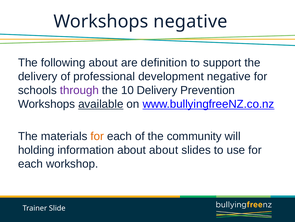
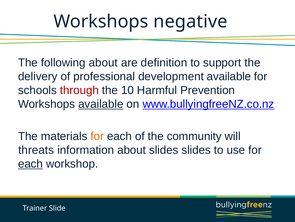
development negative: negative -> available (229, 76)
through colour: purple -> red (79, 90)
10 Delivery: Delivery -> Harmful (157, 90)
holding: holding -> threats (36, 150)
about about: about -> slides (164, 150)
each underline: none -> present (30, 163)
